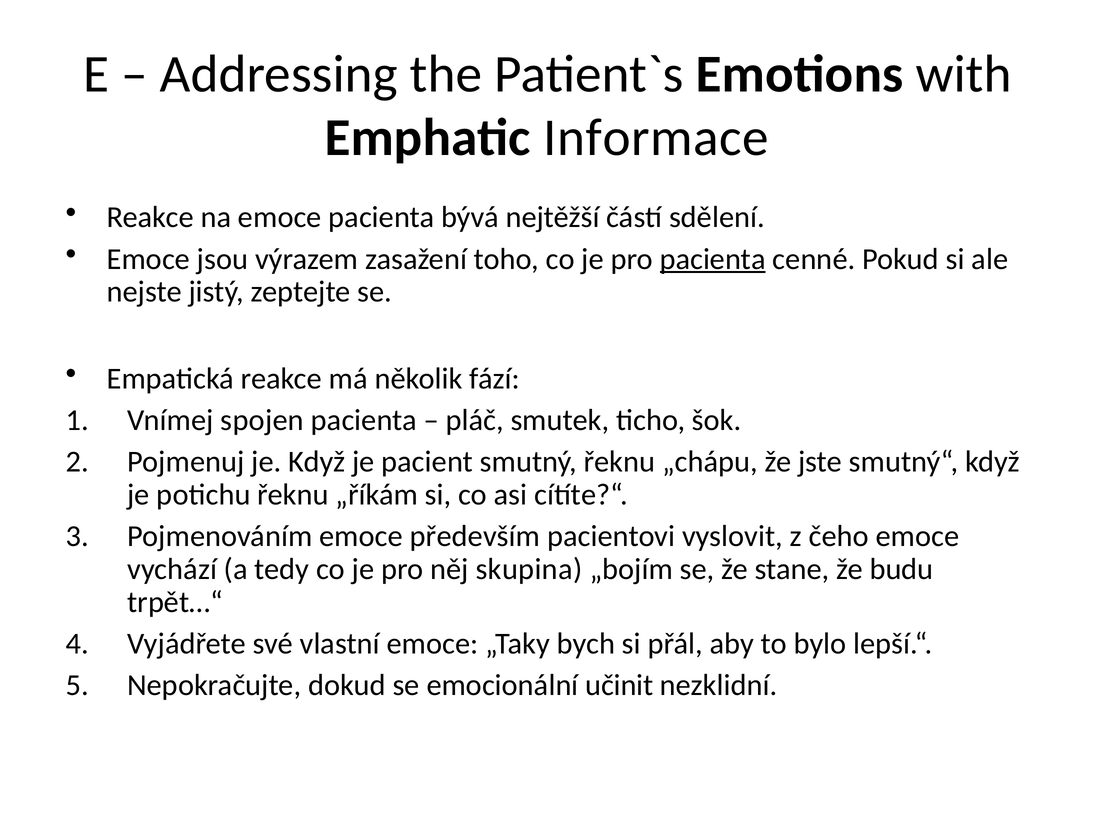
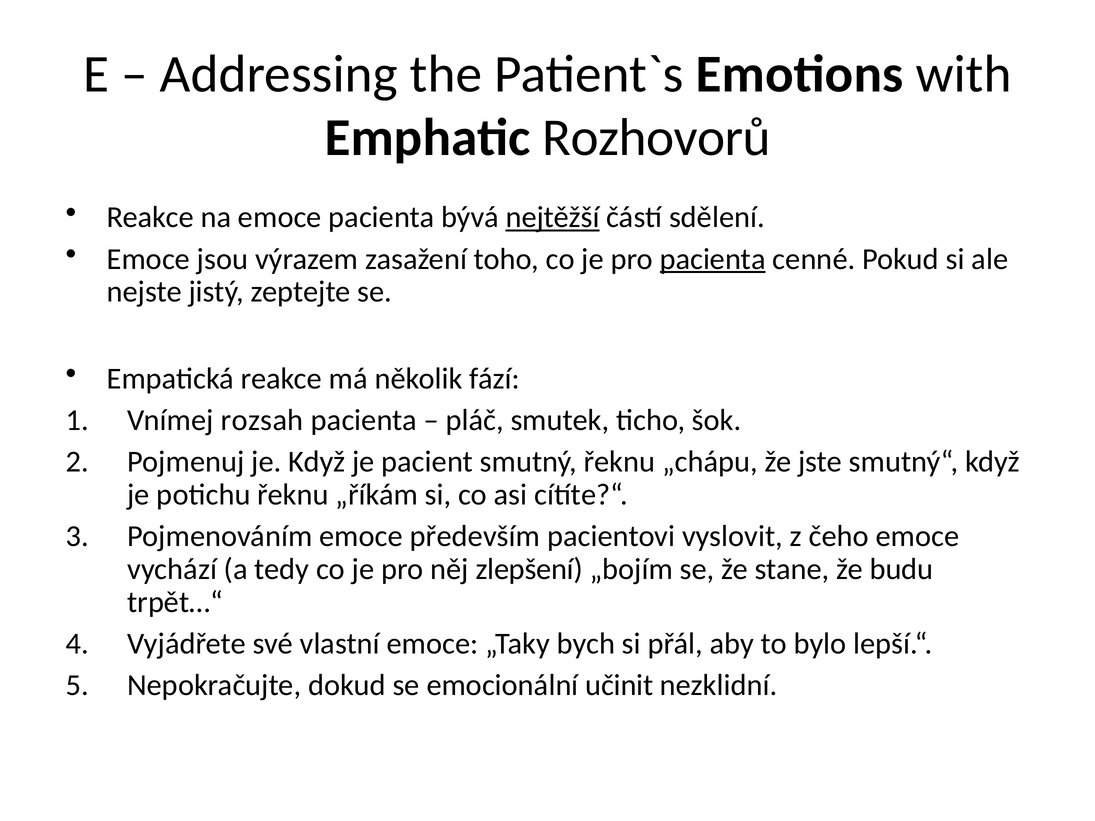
Informace: Informace -> Rozhovorů (657, 138)
nejtěžší underline: none -> present (553, 217)
spojen: spojen -> rozsah (262, 420)
skupina: skupina -> zlepšení (529, 569)
